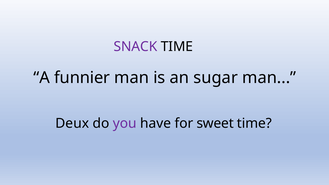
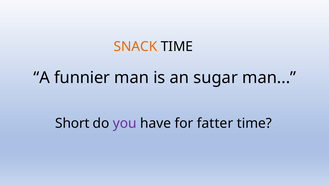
SNACK colour: purple -> orange (135, 47)
Deux: Deux -> Short (72, 123)
sweet: sweet -> fatter (215, 123)
